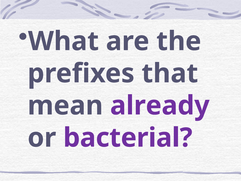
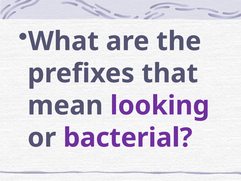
already: already -> looking (160, 105)
